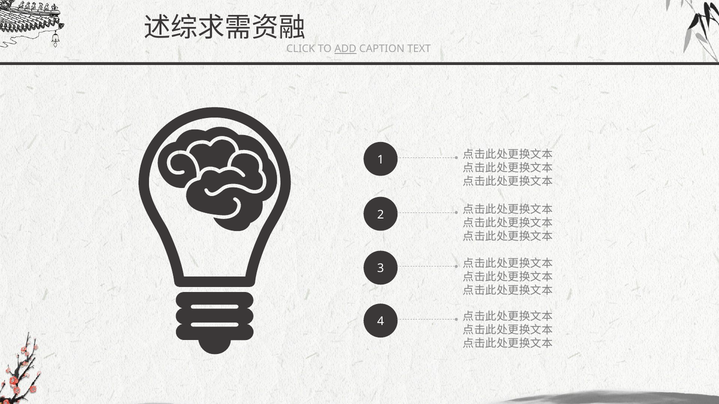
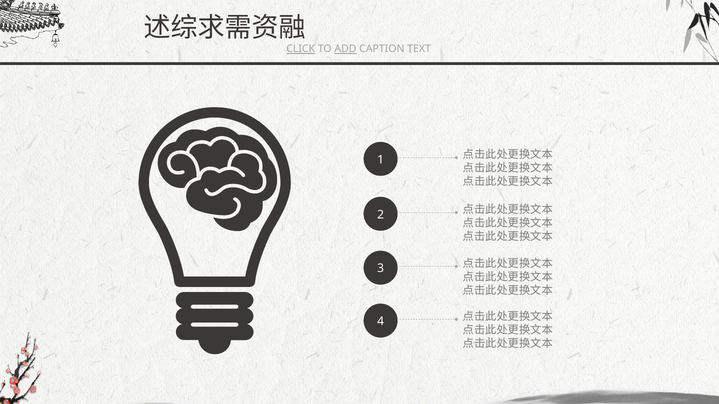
CLICK underline: none -> present (301, 49)
